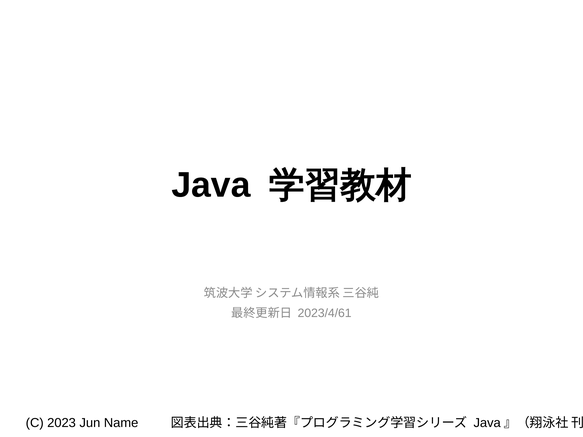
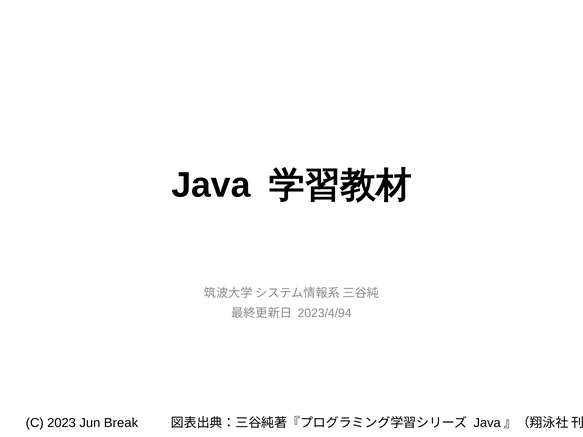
2023/4/61: 2023/4/61 -> 2023/4/94 (325, 313)
Name: Name -> Break (121, 423)
